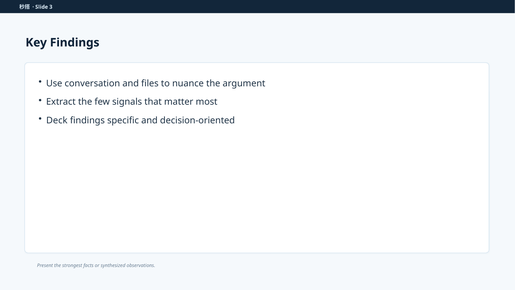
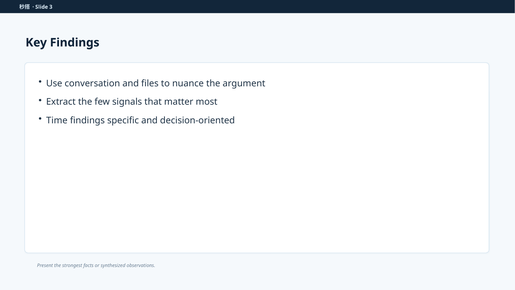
Deck: Deck -> Time (57, 120)
